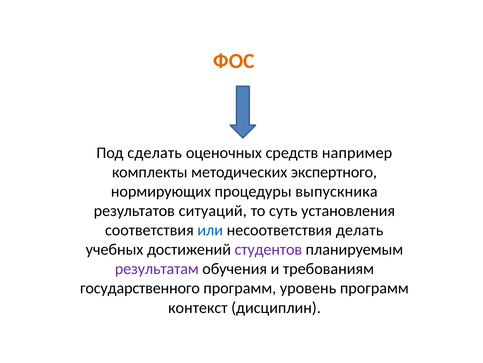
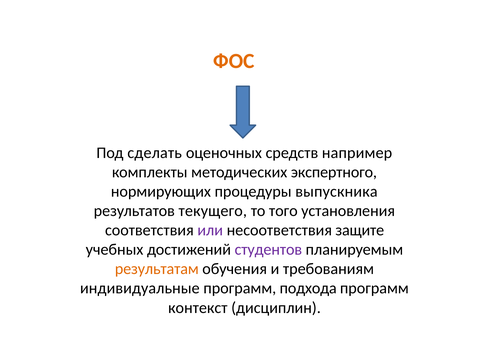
ситуаций: ситуаций -> текущего (213, 210)
суть: суть -> того (283, 210)
или colour: blue -> purple (210, 230)
делать: делать -> защите (360, 230)
результатам colour: purple -> orange (157, 268)
государственного: государственного -> индивидуальные (140, 288)
уровень: уровень -> подхода (308, 288)
